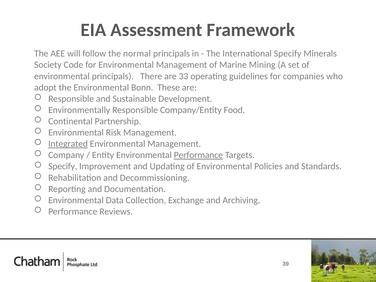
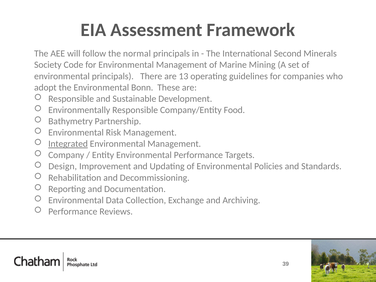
International Specify: Specify -> Second (288, 54)
33: 33 -> 13 (184, 76)
Continental: Continental -> Bathymetry (70, 121)
Performance underline: present -> none (198, 155)
Specify: Specify -> Design (63, 166)
